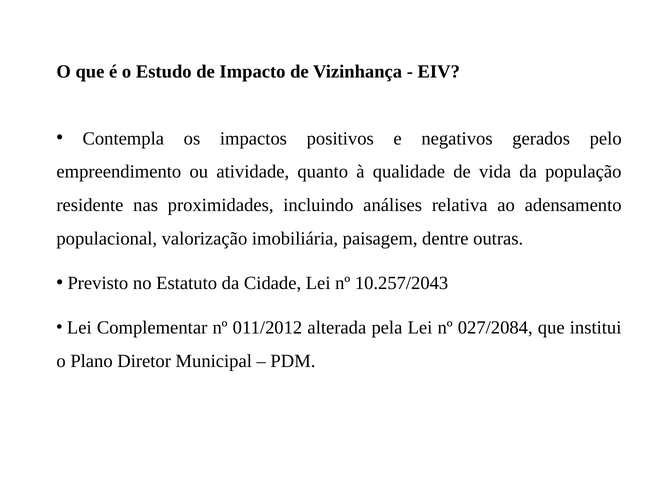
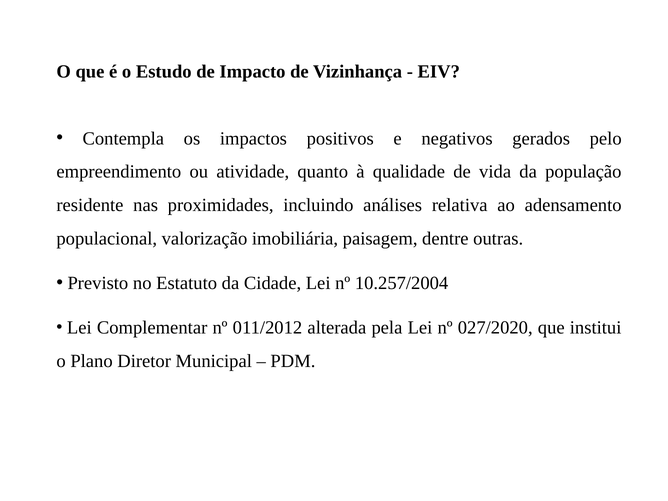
10.257/2043: 10.257/2043 -> 10.257/2004 (402, 283)
027/2084: 027/2084 -> 027/2020 (495, 328)
